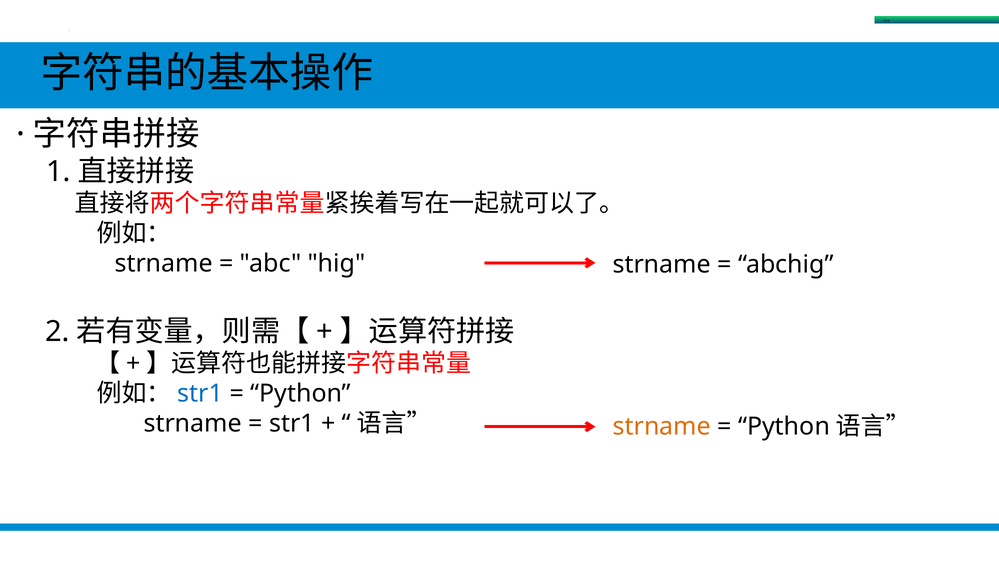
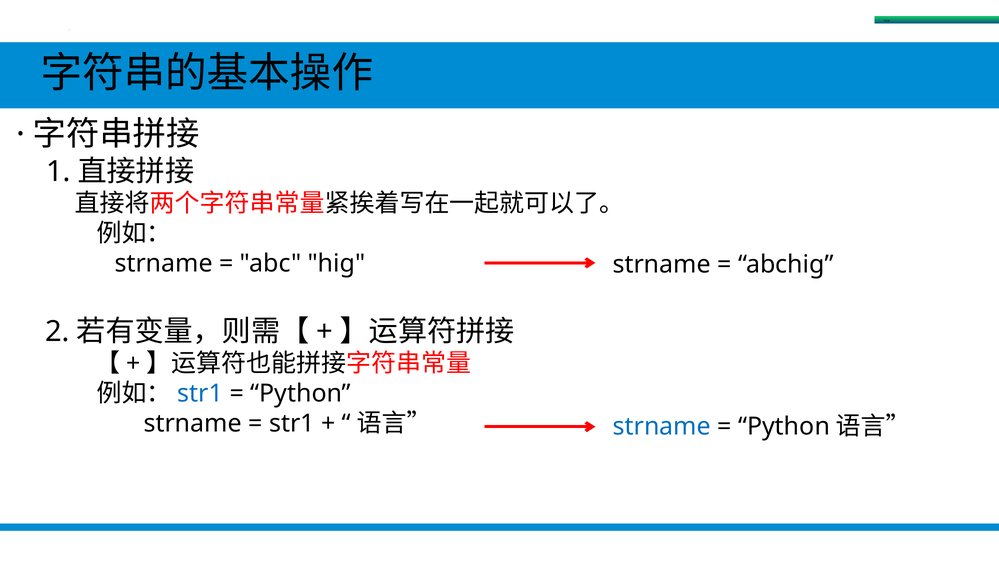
strname colour: orange -> blue (662, 426)
